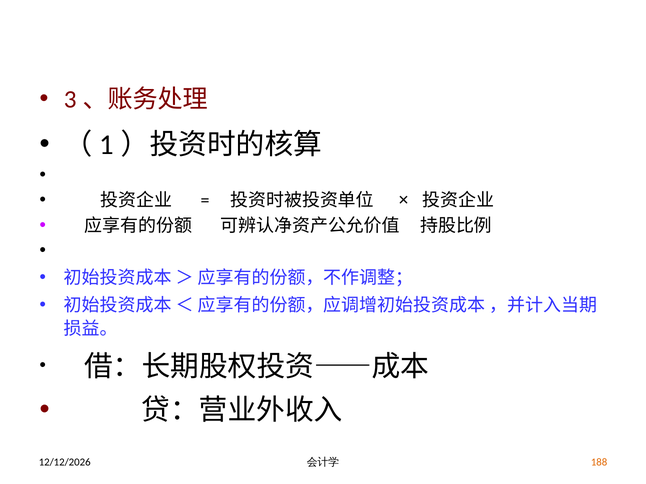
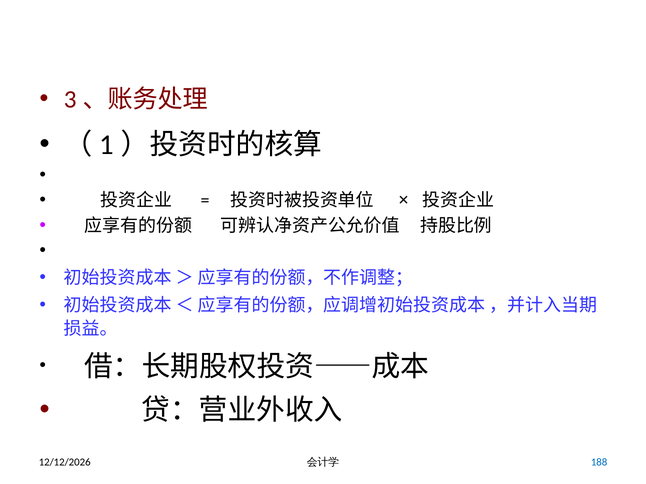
188 colour: orange -> blue (599, 463)
